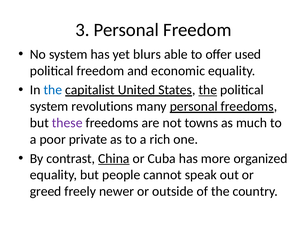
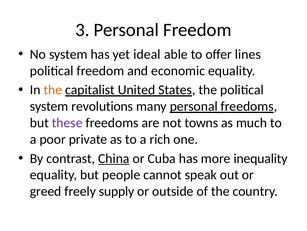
blurs: blurs -> ideal (147, 54)
used: used -> lines (248, 54)
the colour: blue -> orange (53, 90)
the underline: present -> none (208, 90)
organized: organized -> inequality (260, 158)
newer: newer -> supply (117, 191)
